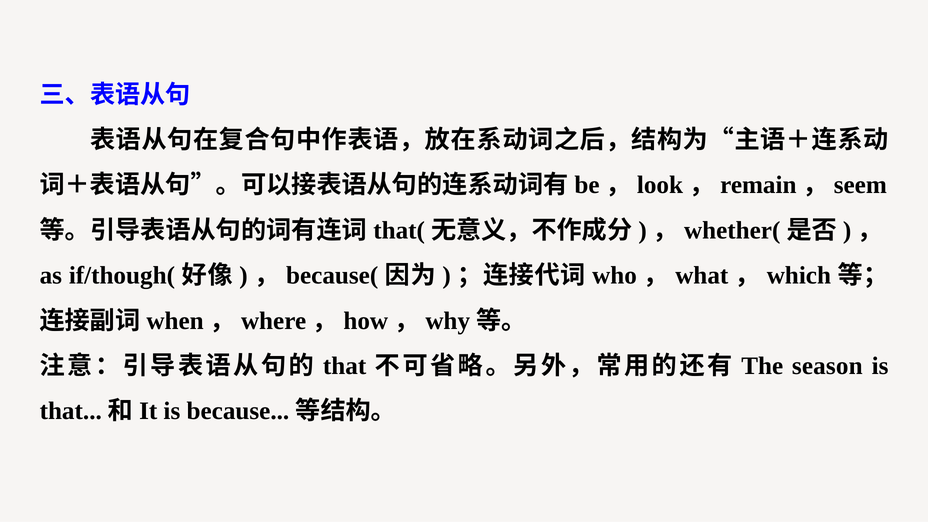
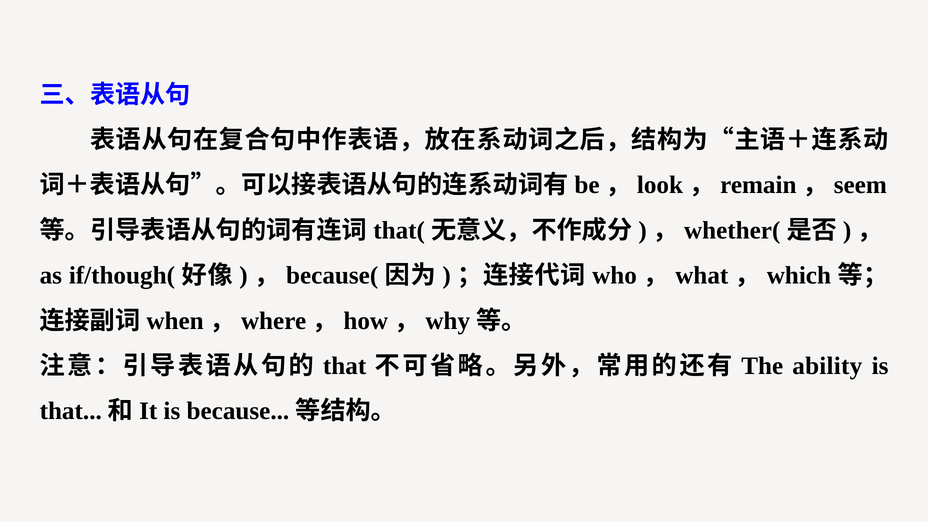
season: season -> ability (827, 366)
